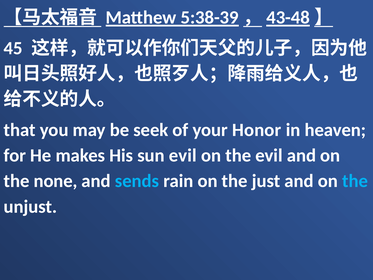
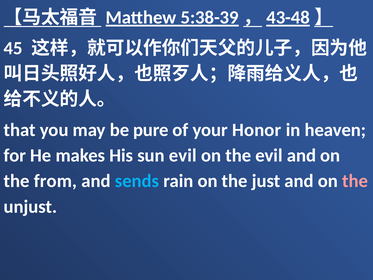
seek: seek -> pure (151, 130)
none: none -> from (55, 181)
the colour: light blue -> pink (355, 181)
